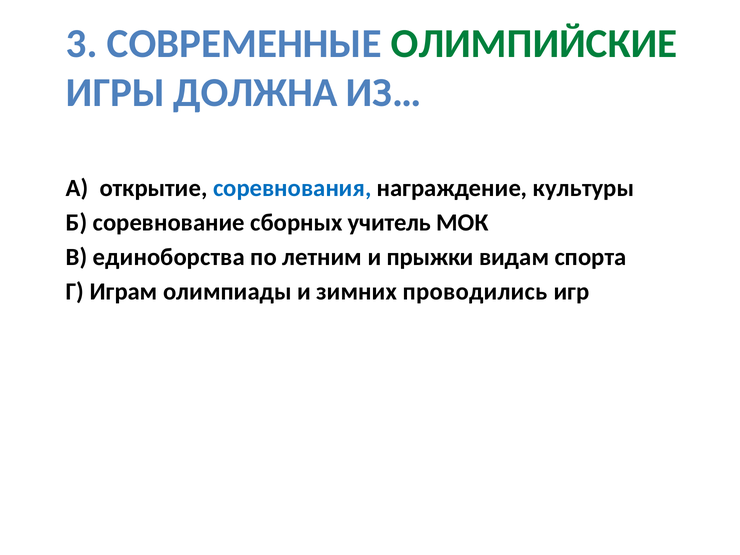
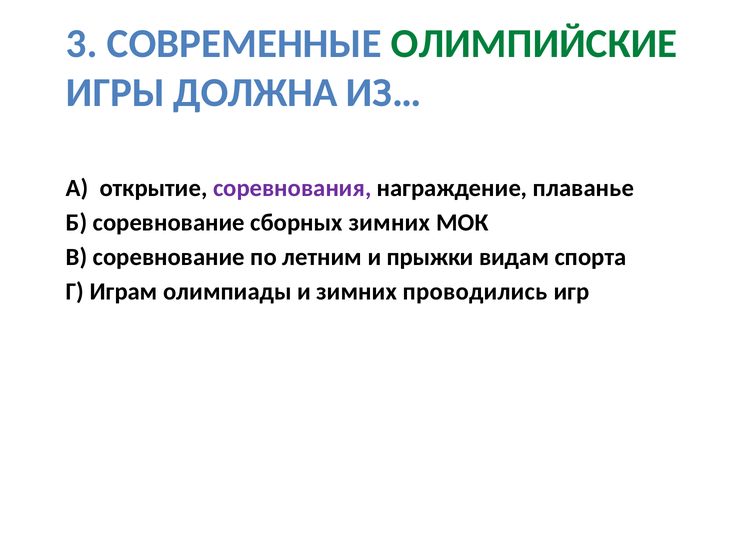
соревнования colour: blue -> purple (292, 188)
культуры: культуры -> плаванье (584, 188)
сборных учитель: учитель -> зимних (389, 222)
В единоборства: единоборства -> соревнование (169, 257)
